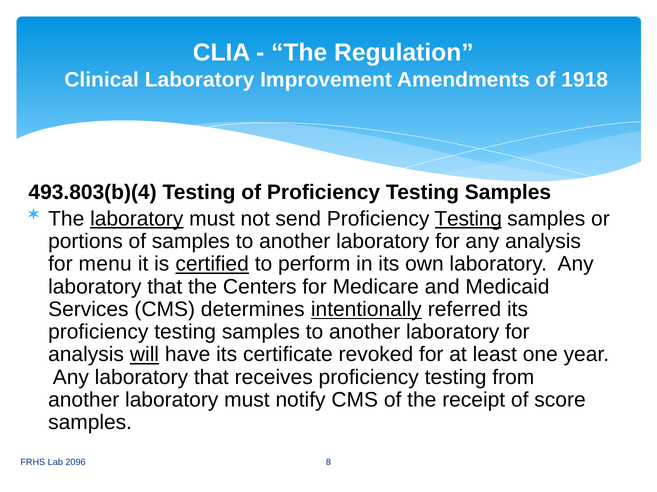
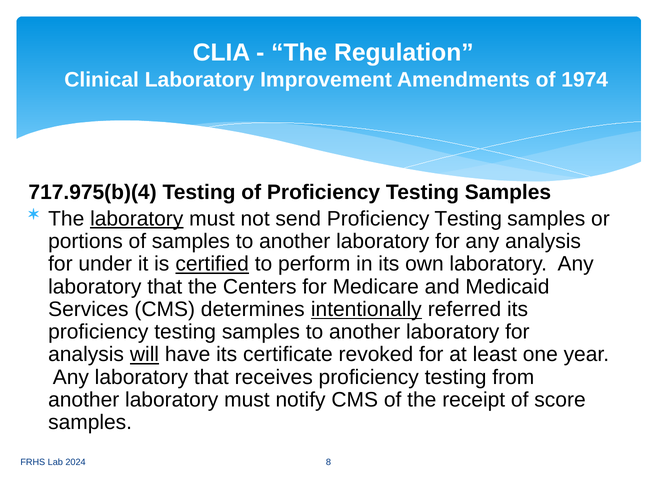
1918: 1918 -> 1974 (585, 80)
493.803(b)(4: 493.803(b)(4 -> 717.975(b)(4 (93, 193)
Testing underline: present -> none (468, 219)
menu: menu -> under (105, 264)
2096: 2096 -> 2024 (76, 463)
